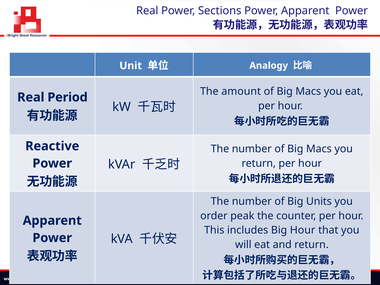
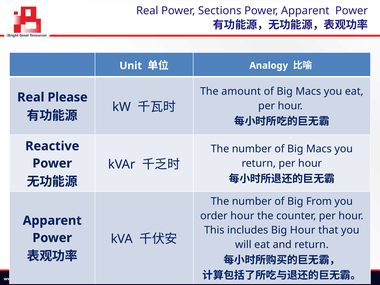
Period: Period -> Please (68, 97)
Units: Units -> From (319, 201)
order peak: peak -> hour (242, 216)
